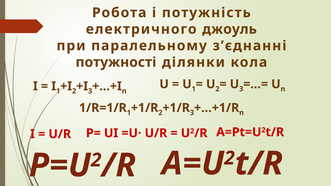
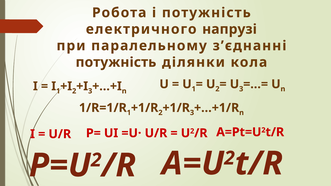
джоуль: джоуль -> напрузі (230, 29)
потужності: потужності -> потужність (116, 62)
